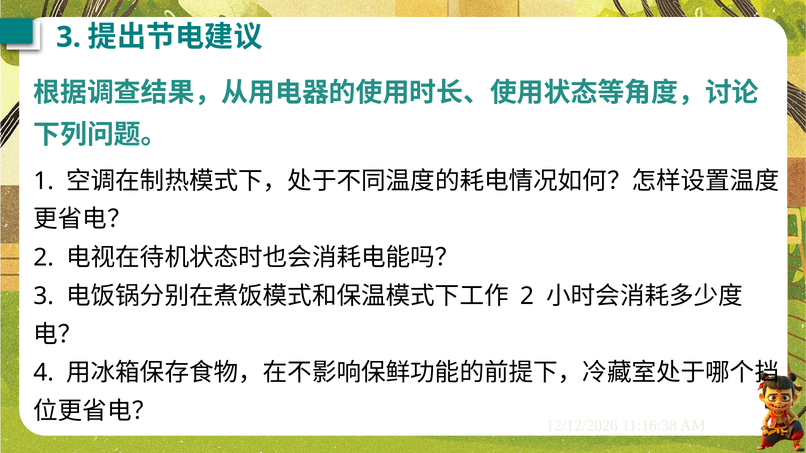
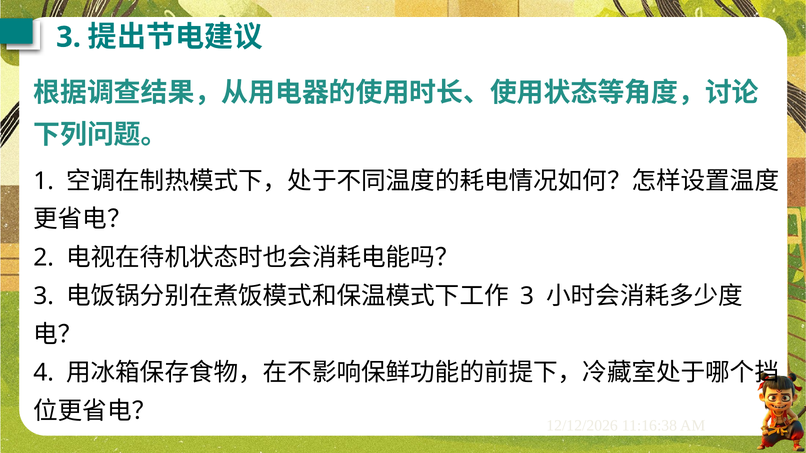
2: 2 -> 3 (527, 296)
